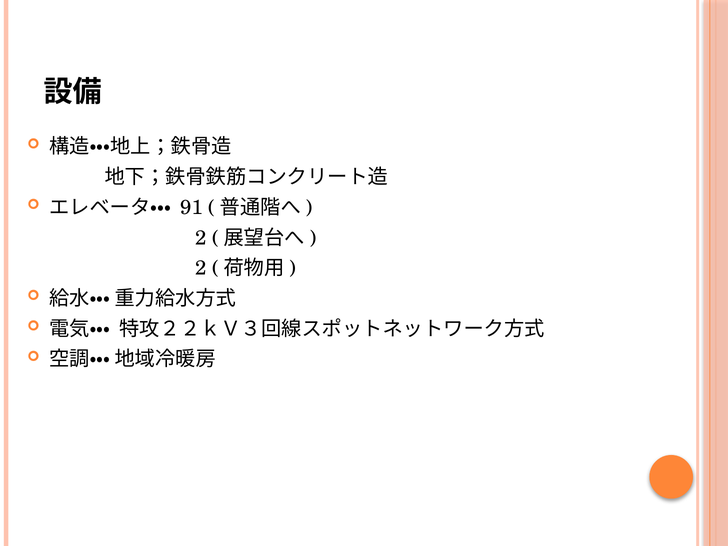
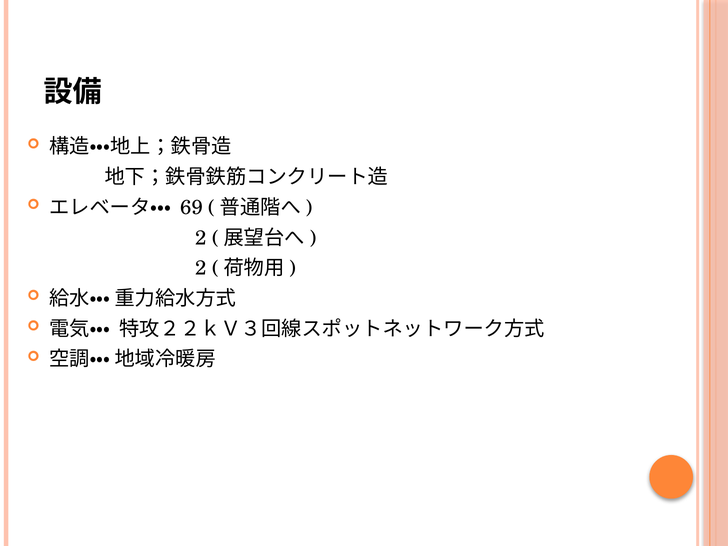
91: 91 -> 69 (192, 208)
